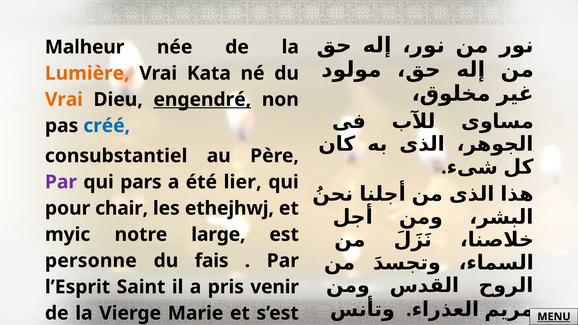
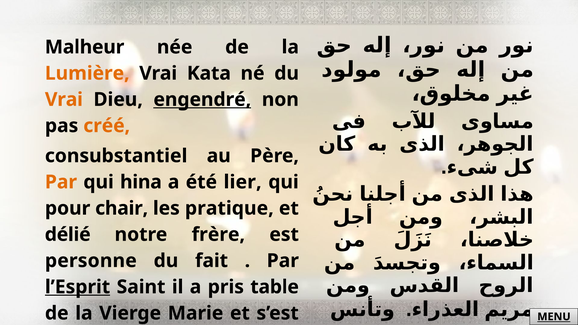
créé colour: blue -> orange (107, 126)
Par colour: purple -> orange (61, 182)
pars: pars -> hina (141, 182)
ethejhwj: ethejhwj -> pratique (229, 208)
myic: myic -> délié (68, 235)
large: large -> frère (218, 235)
du fais: fais -> fait (212, 261)
l’Esprit underline: none -> present (78, 287)
venir: venir -> table (275, 287)
